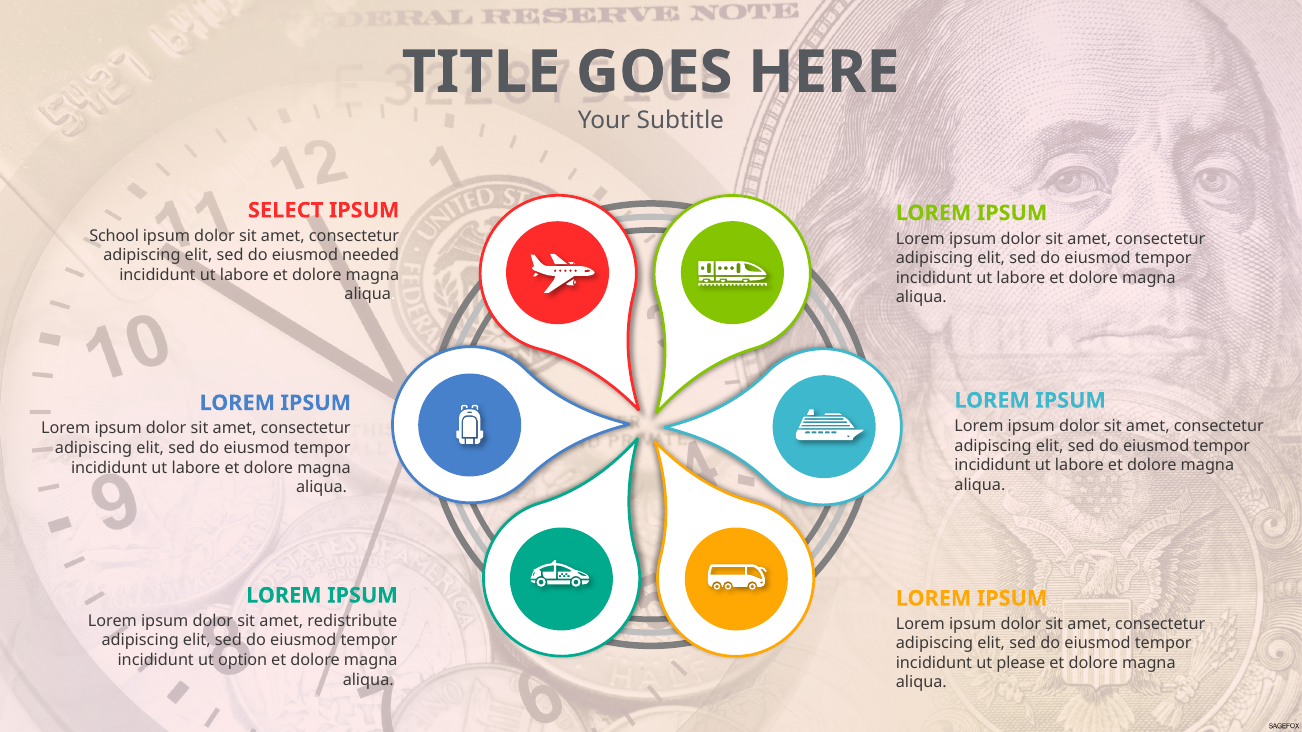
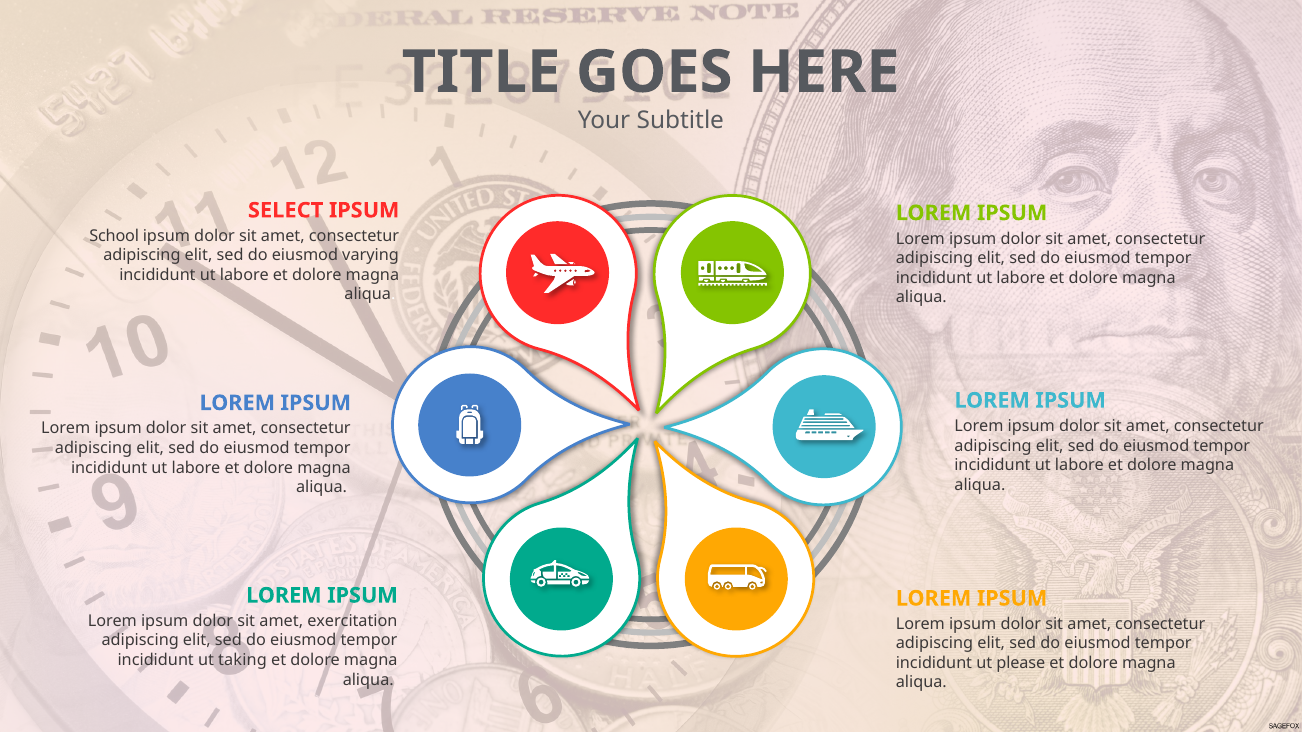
needed: needed -> varying (371, 256)
redistribute: redistribute -> exercitation (352, 621)
option: option -> taking (243, 660)
